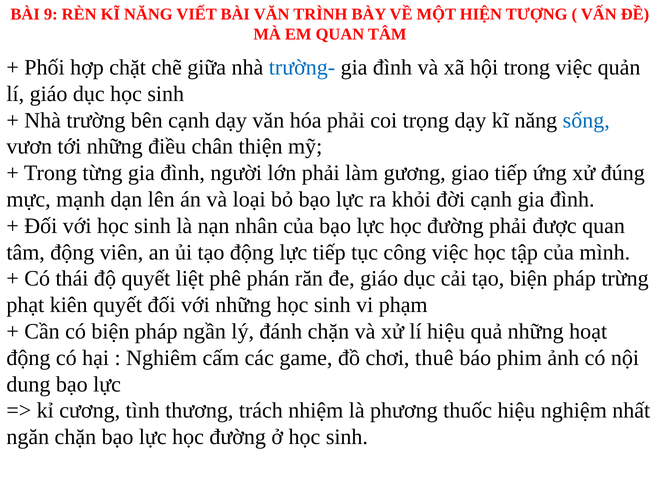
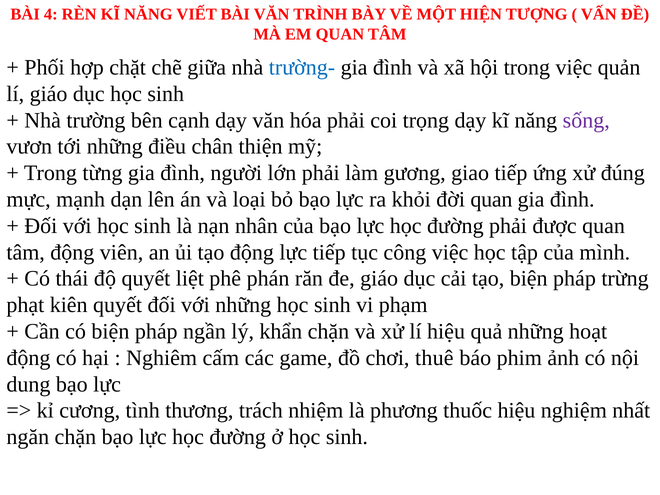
9: 9 -> 4 (51, 14)
sống colour: blue -> purple (586, 120)
đời cạnh: cạnh -> quan (491, 199)
đánh: đánh -> khẩn (281, 331)
